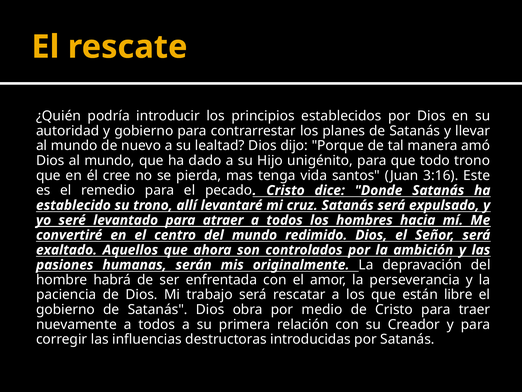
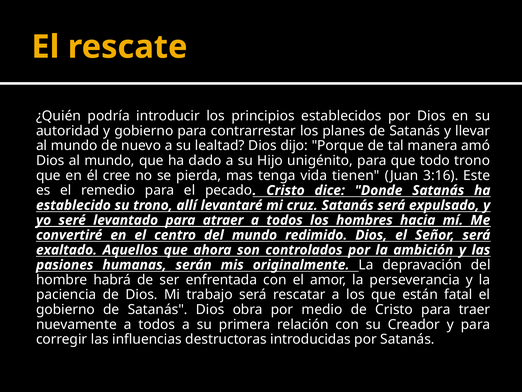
santos: santos -> tienen (356, 175)
libre: libre -> fatal (458, 294)
